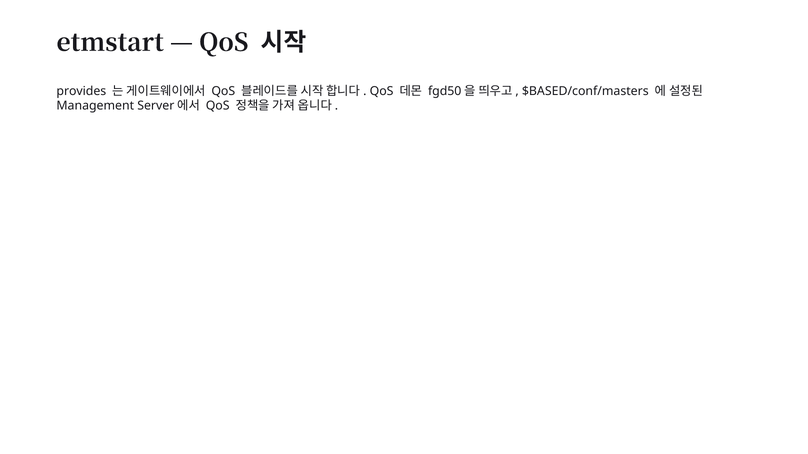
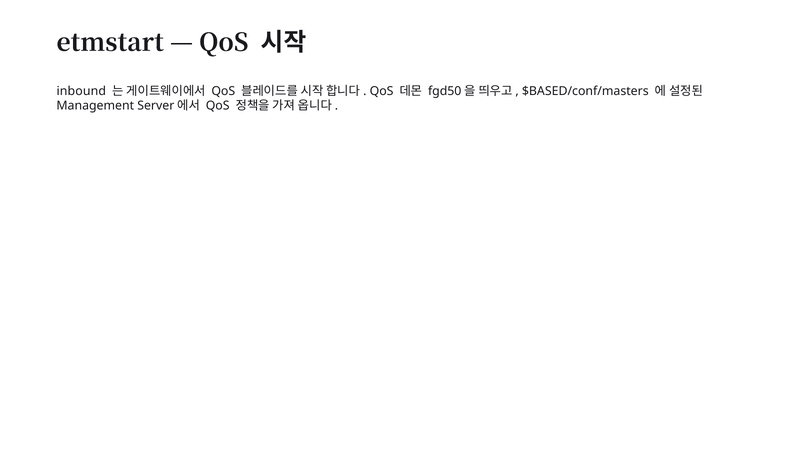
provides: provides -> inbound (81, 91)
